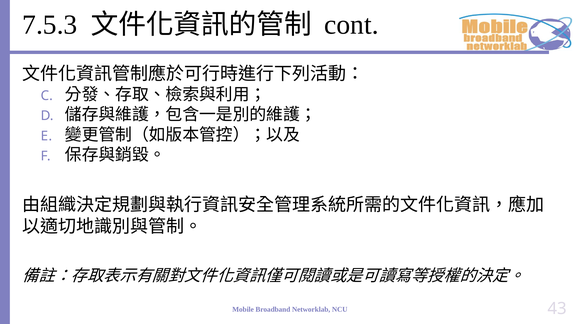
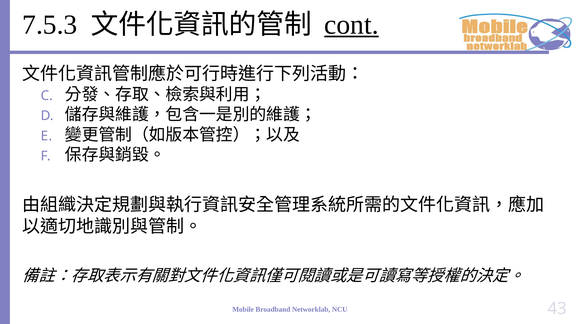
cont underline: none -> present (351, 25)
